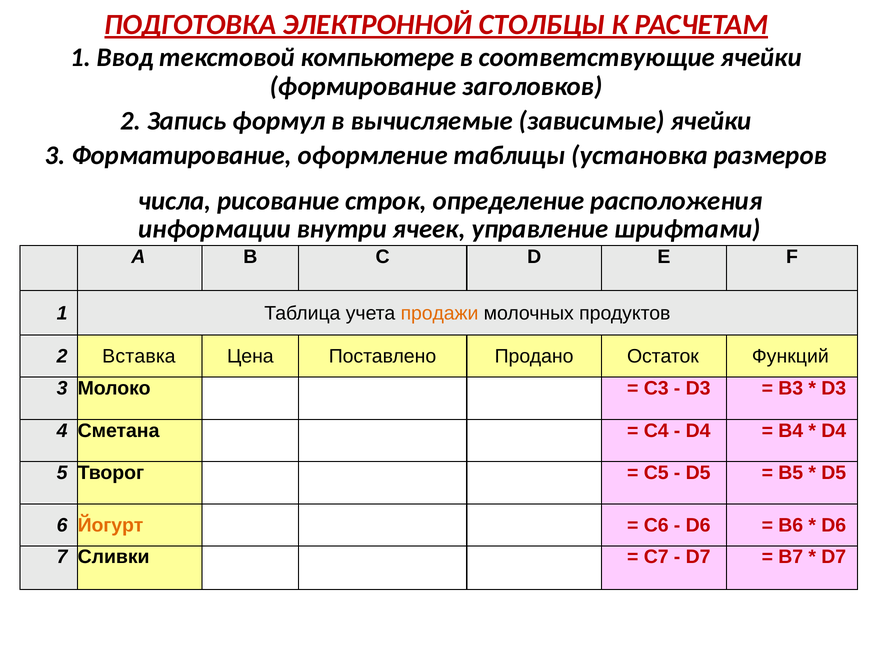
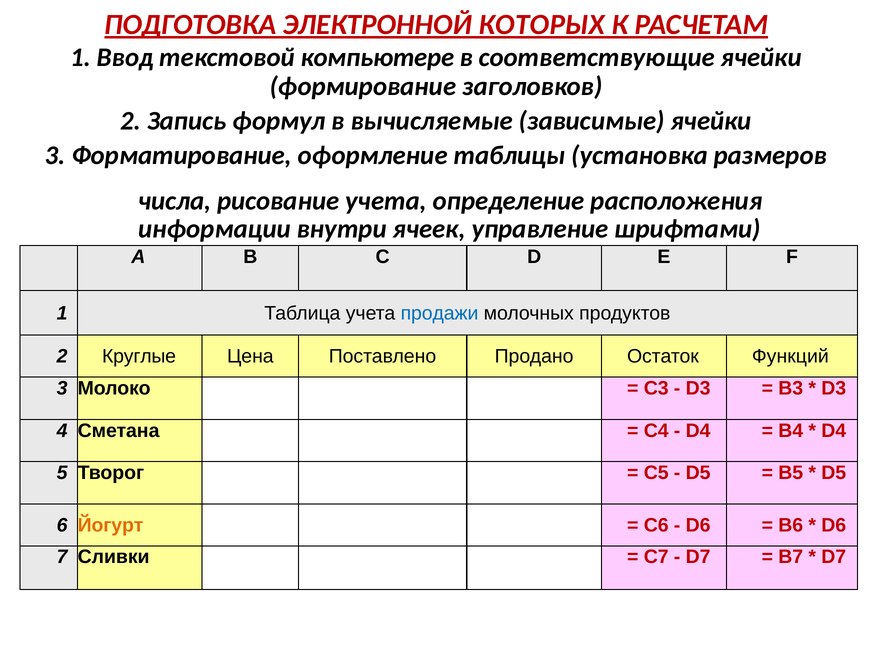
СТОЛБЦЫ: СТОЛБЦЫ -> КОТОРЫХ (542, 25)
рисование строк: строк -> учета (386, 201)
продажи colour: orange -> blue (440, 313)
Вставка: Вставка -> Круглые (139, 356)
